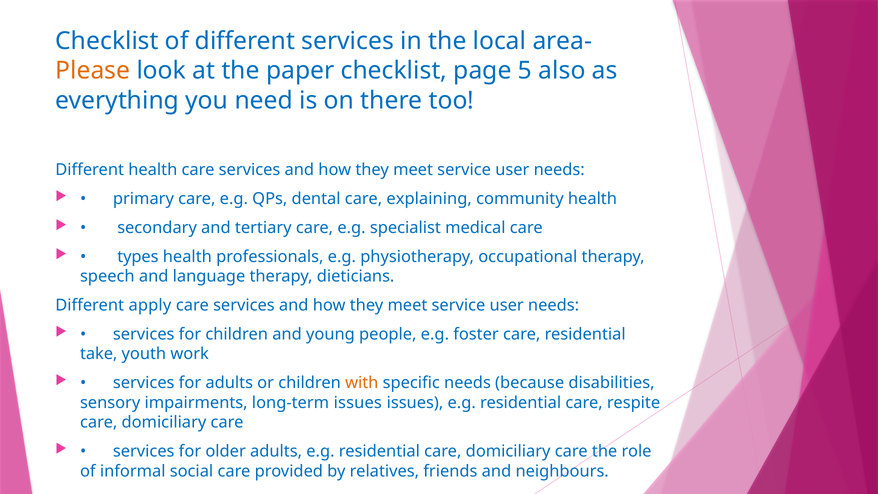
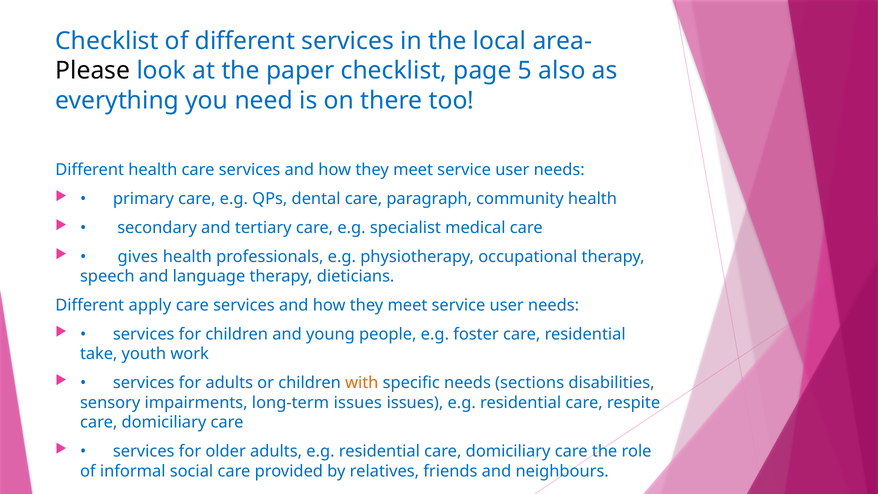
Please colour: orange -> black (93, 71)
explaining: explaining -> paragraph (429, 199)
types: types -> gives (138, 257)
because: because -> sections (530, 383)
